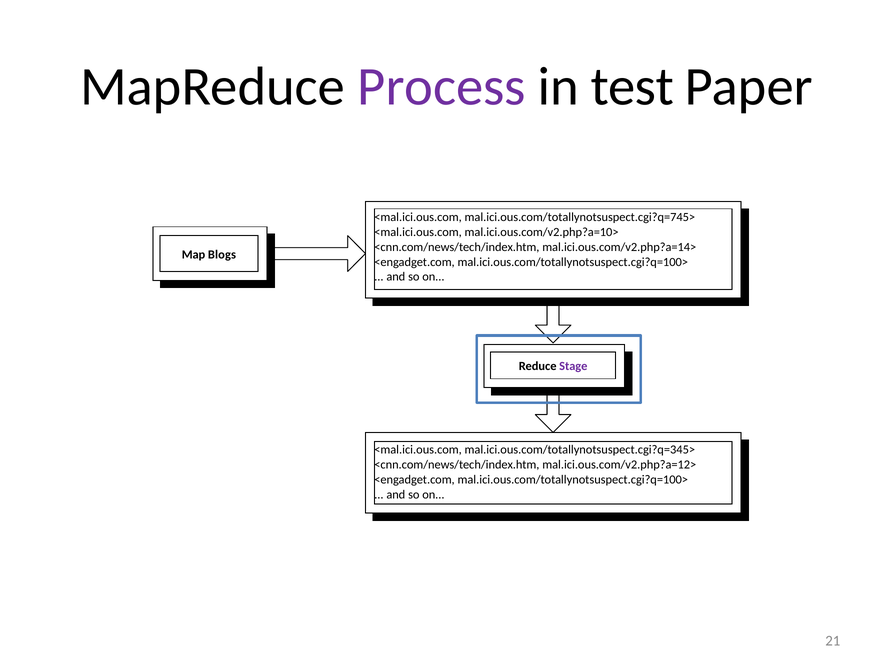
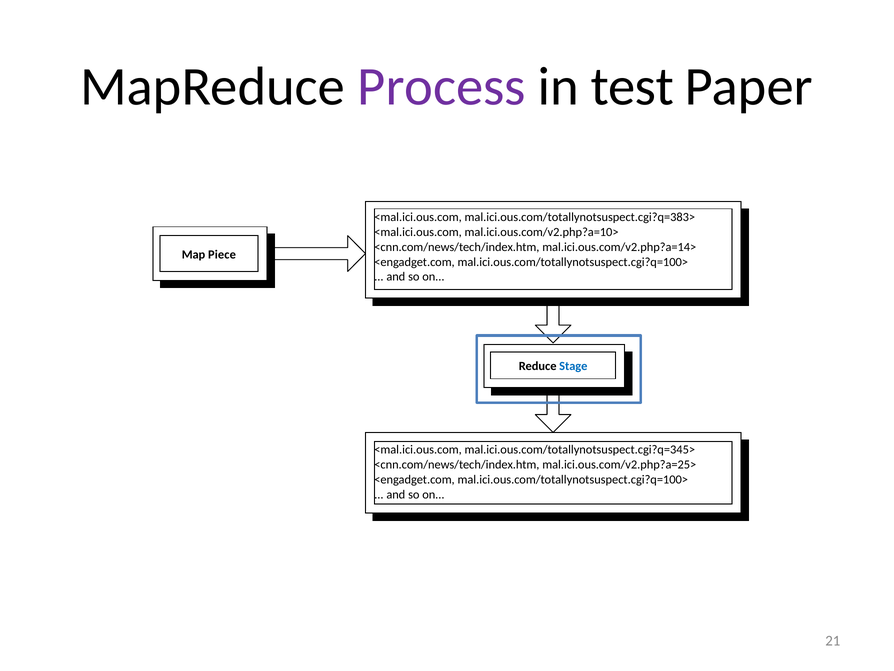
mal.ici.ous.com/totallynotsuspect.cgi?q=745>: mal.ici.ous.com/totallynotsuspect.cgi?q=745> -> mal.ici.ous.com/totallynotsuspect.cgi?q=383> (580, 217)
Blogs: Blogs -> Piece (222, 254)
Stage colour: purple -> blue (573, 366)
mal.ici.ous.com/v2.php?a=12>: mal.ici.ous.com/v2.php?a=12> -> mal.ici.ous.com/v2.php?a=25> (619, 464)
